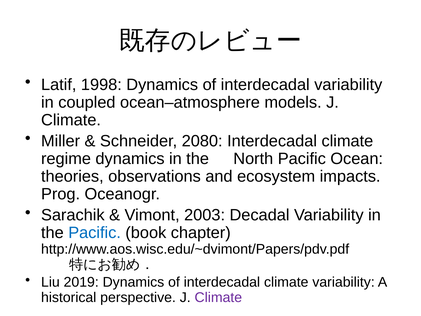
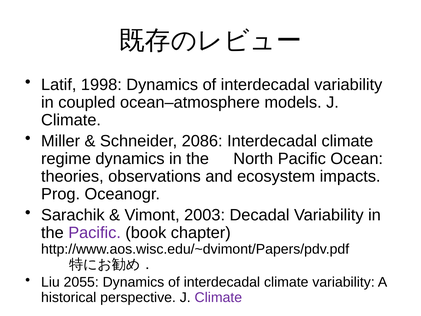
2080: 2080 -> 2086 (202, 141)
Pacific colour: blue -> purple (95, 233)
2019: 2019 -> 2055 (81, 282)
